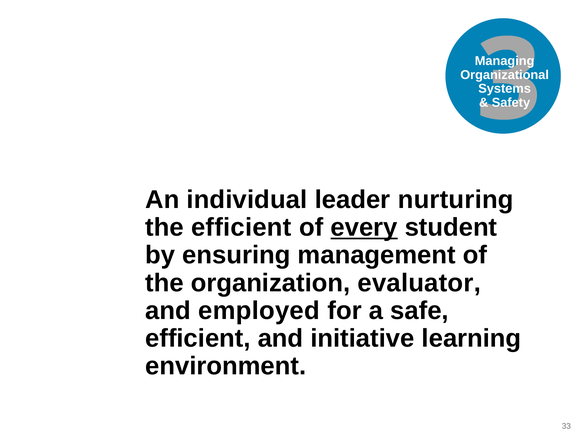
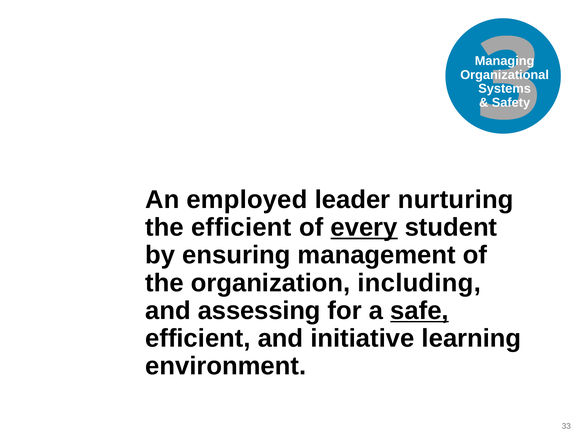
individual: individual -> employed (247, 200)
evaluator: evaluator -> including (419, 283)
employed: employed -> assessing (259, 310)
safe underline: none -> present (420, 310)
